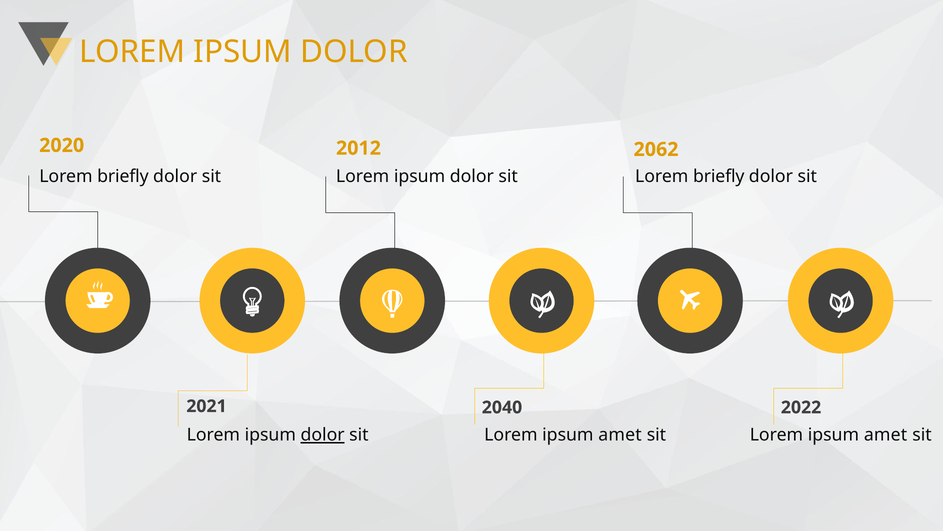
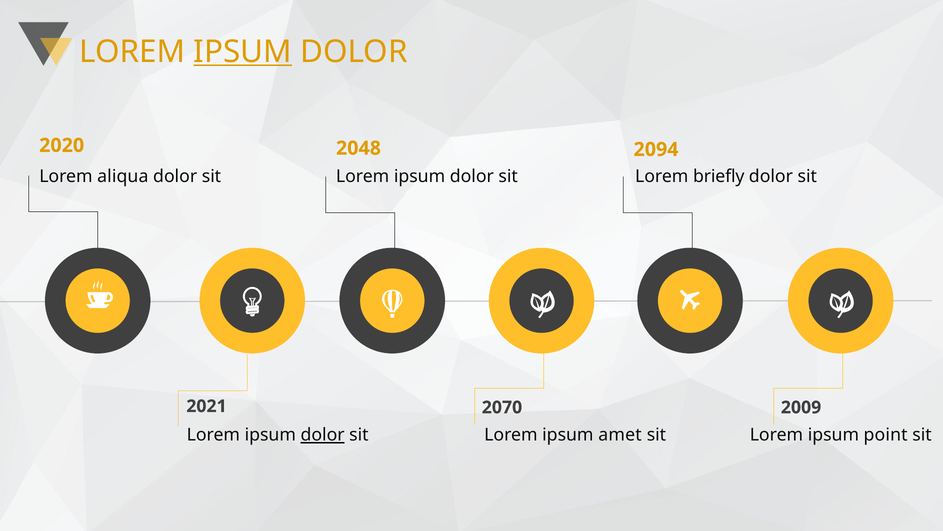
IPSUM underline: none -> present (243, 52)
2012: 2012 -> 2048 (358, 148)
2062: 2062 -> 2094 (656, 149)
briefly: briefly -> aliqua (123, 176)
2040: 2040 -> 2070 (502, 407)
2022: 2022 -> 2009 (801, 407)
amet: amet -> point (886, 435)
